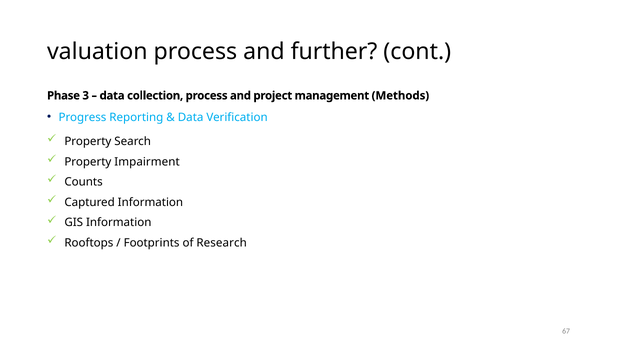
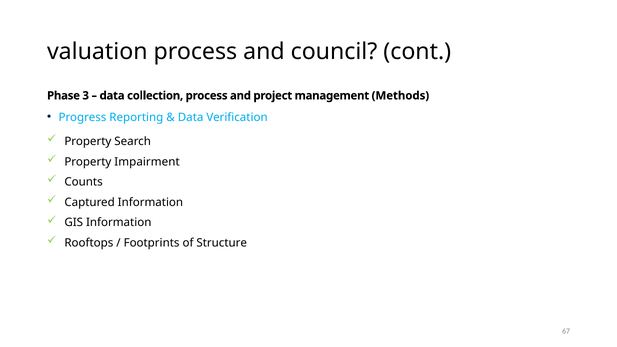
further: further -> council (334, 52)
Research: Research -> Structure (222, 243)
